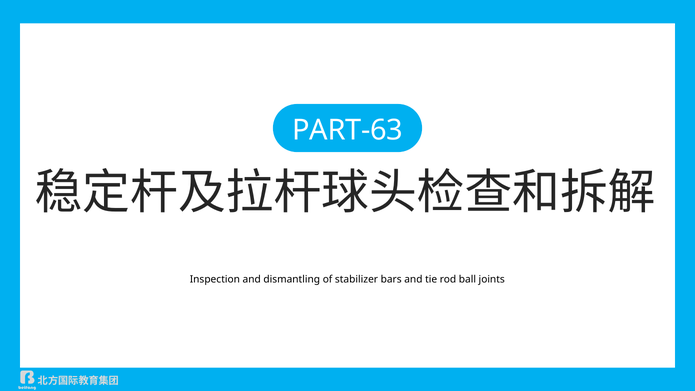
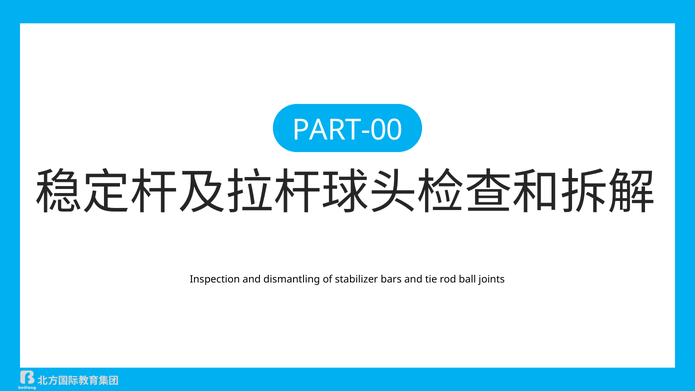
PART-63: PART-63 -> PART-00 (348, 130)
